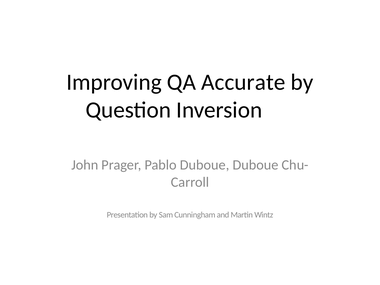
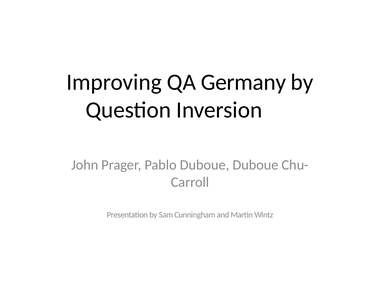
Accurate: Accurate -> Germany (243, 82)
